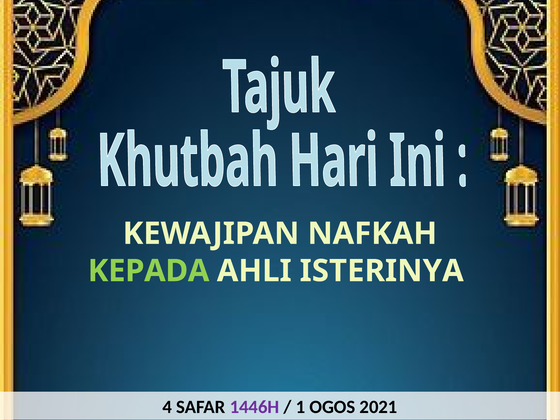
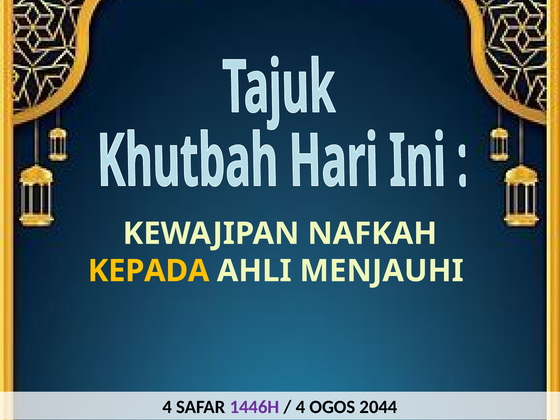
KEPADA colour: light green -> yellow (149, 271)
ISTERINYA: ISTERINYA -> MENJAUHI (382, 271)
1: 1 -> 4 (300, 407)
2021: 2021 -> 2044 (378, 407)
